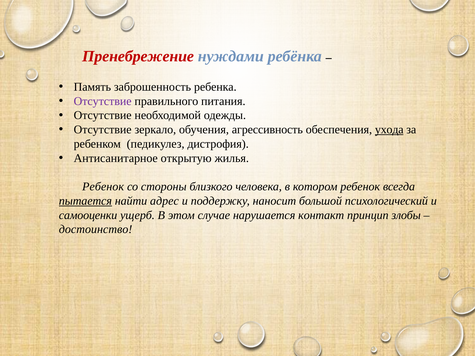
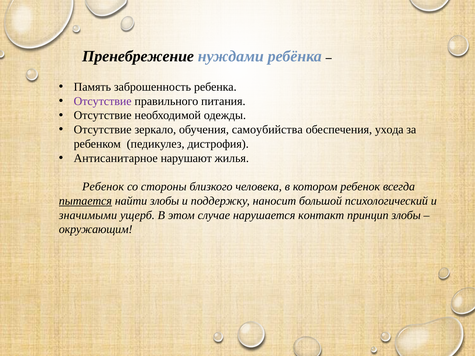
Пренебрежение colour: red -> black (138, 56)
агрессивность: агрессивность -> самоубийства (267, 130)
ухода underline: present -> none (389, 130)
открытую: открытую -> нарушают (186, 158)
найти адрес: адрес -> злобы (165, 201)
самооценки: самооценки -> значимыми (88, 215)
достоинство: достоинство -> окружающим (96, 229)
